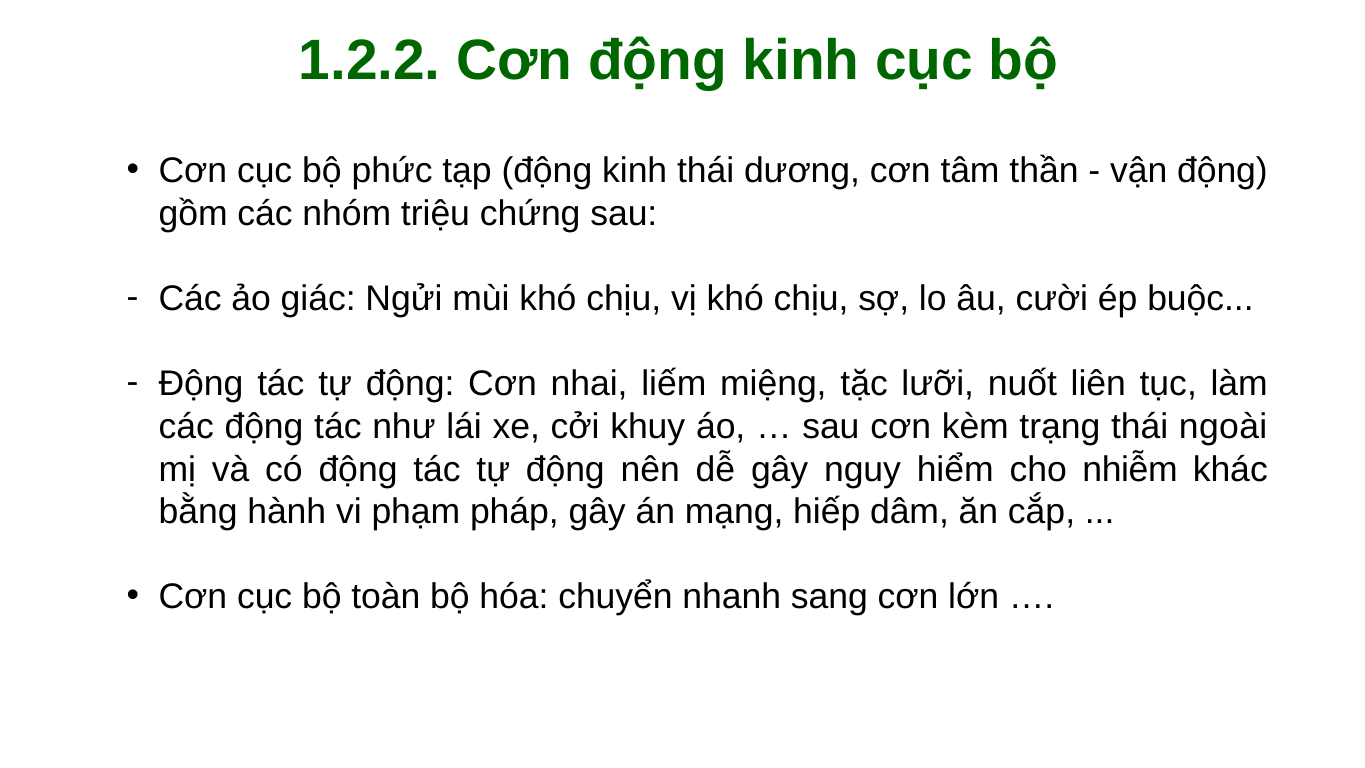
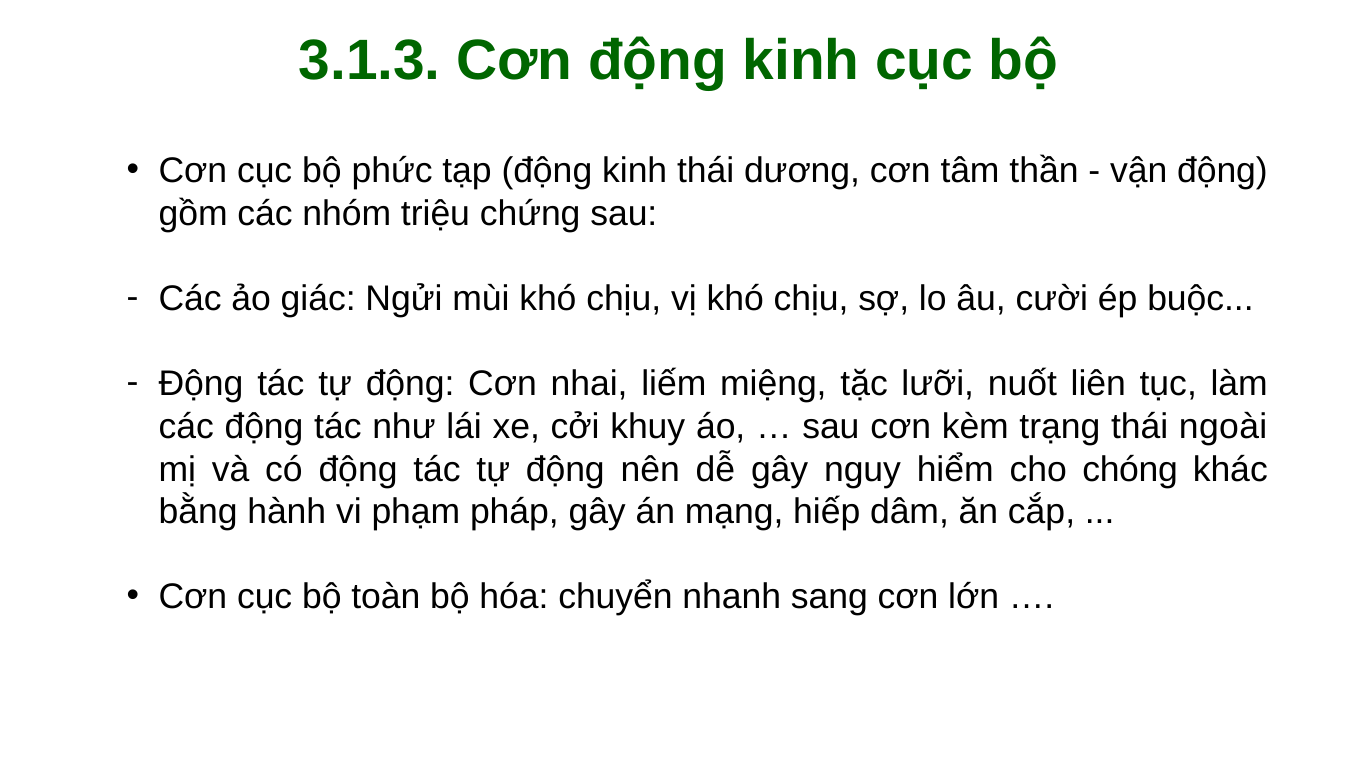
1.2.2: 1.2.2 -> 3.1.3 (370, 61)
nhiễm: nhiễm -> chóng (1130, 469)
